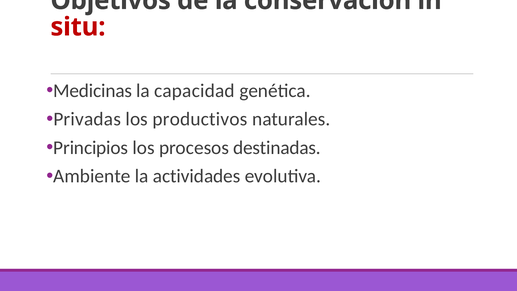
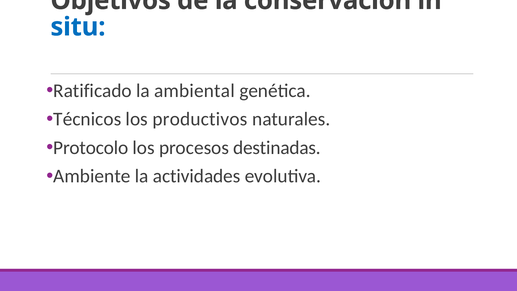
situ colour: red -> blue (78, 27)
Medicinas: Medicinas -> Ratificado (93, 91)
capacidad: capacidad -> ambiental (194, 91)
Privadas: Privadas -> Técnicos (87, 119)
Principios: Principios -> Protocolo (91, 148)
